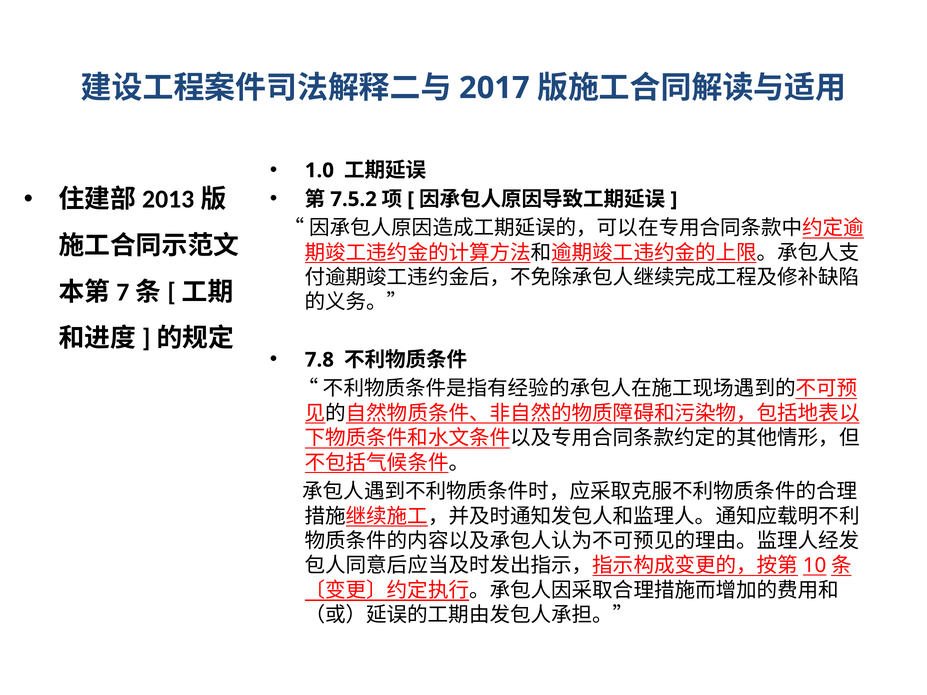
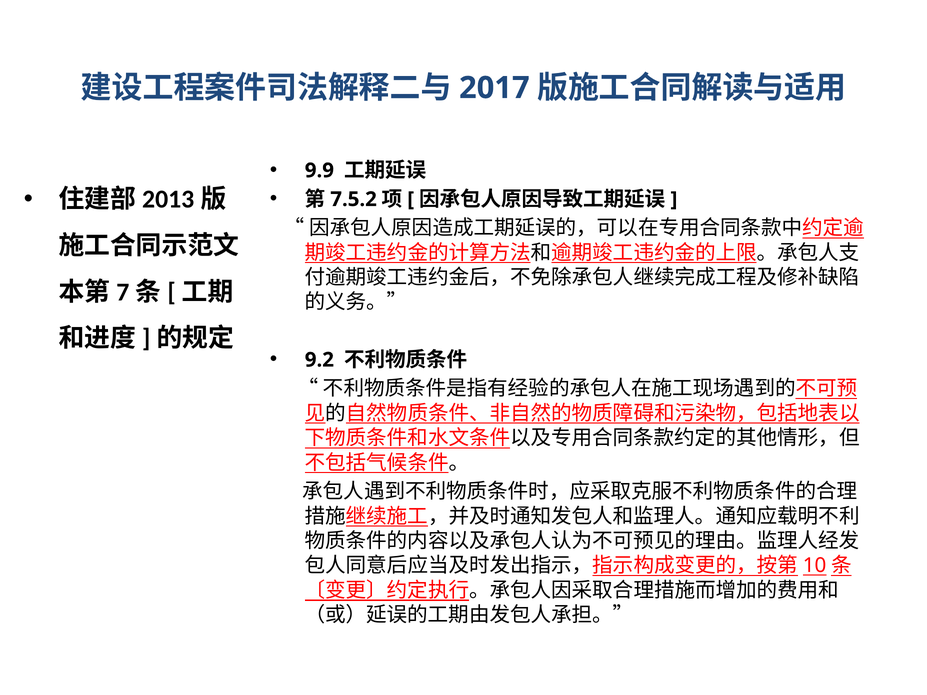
1.0: 1.0 -> 9.9 (319, 171)
7.8: 7.8 -> 9.2 (319, 360)
